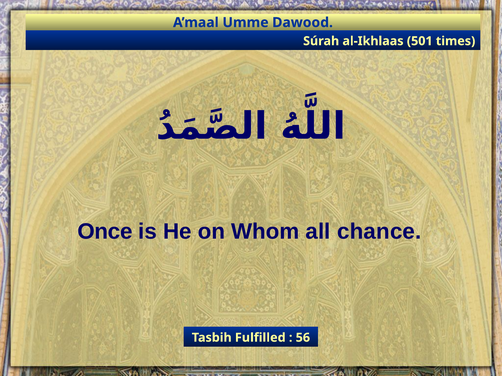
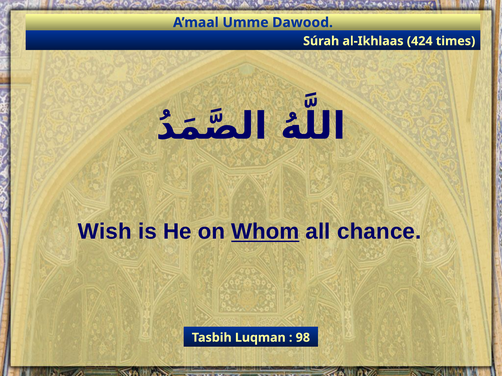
501: 501 -> 424 (420, 41)
Once: Once -> Wish (105, 232)
Whom underline: none -> present (265, 232)
Fulfilled: Fulfilled -> Luqman (260, 338)
56: 56 -> 98 (303, 338)
